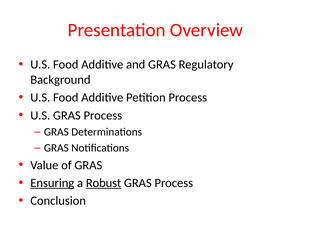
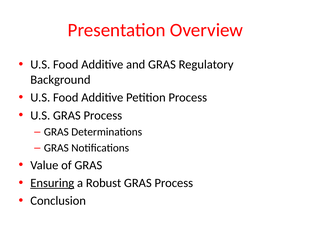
Robust underline: present -> none (104, 182)
